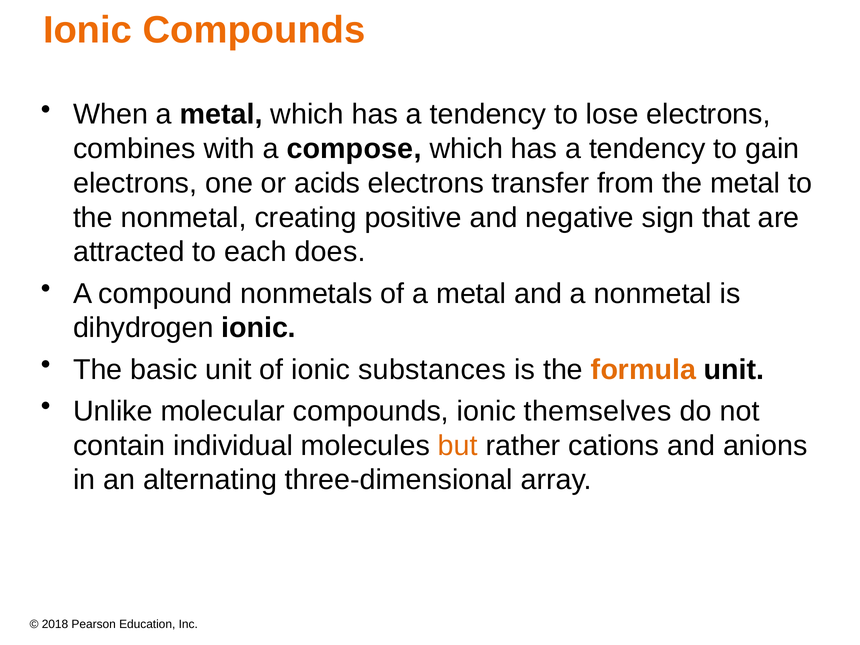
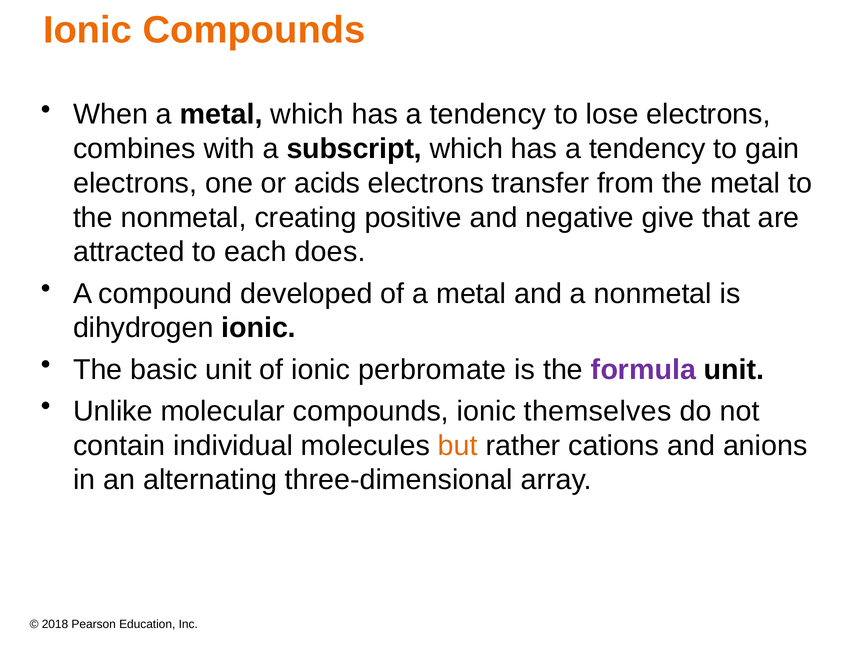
compose: compose -> subscript (354, 149)
sign: sign -> give (668, 218)
nonmetals: nonmetals -> developed (306, 294)
substances: substances -> perbromate (432, 370)
formula colour: orange -> purple (643, 370)
